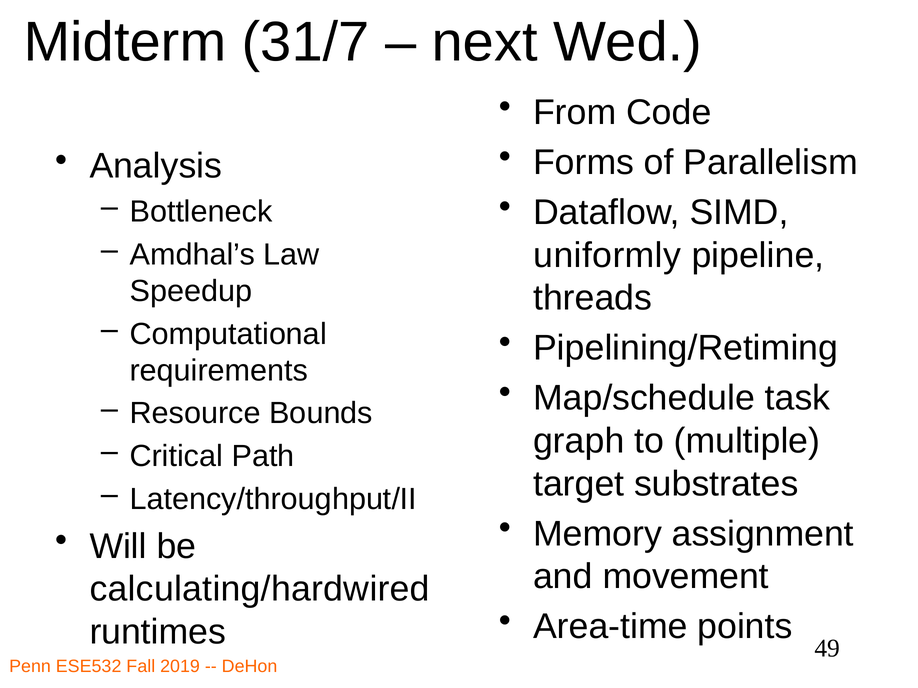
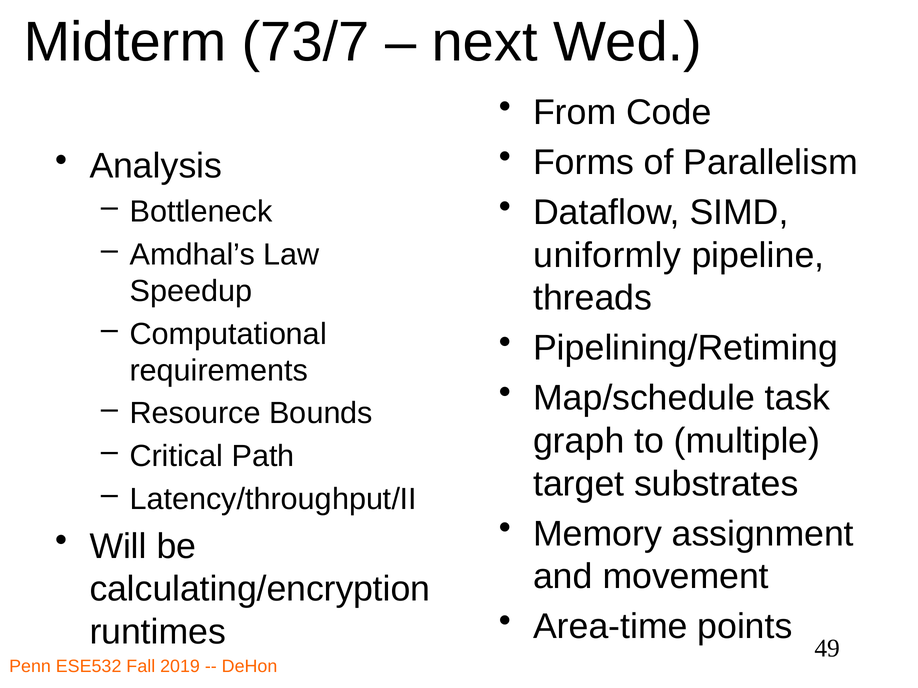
31/7: 31/7 -> 73/7 (306, 42)
calculating/hardwired: calculating/hardwired -> calculating/encryption (260, 590)
